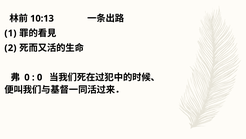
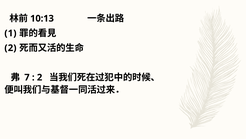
0: 0 -> 7 (27, 77)
0: 0 -> 2 (40, 77)
